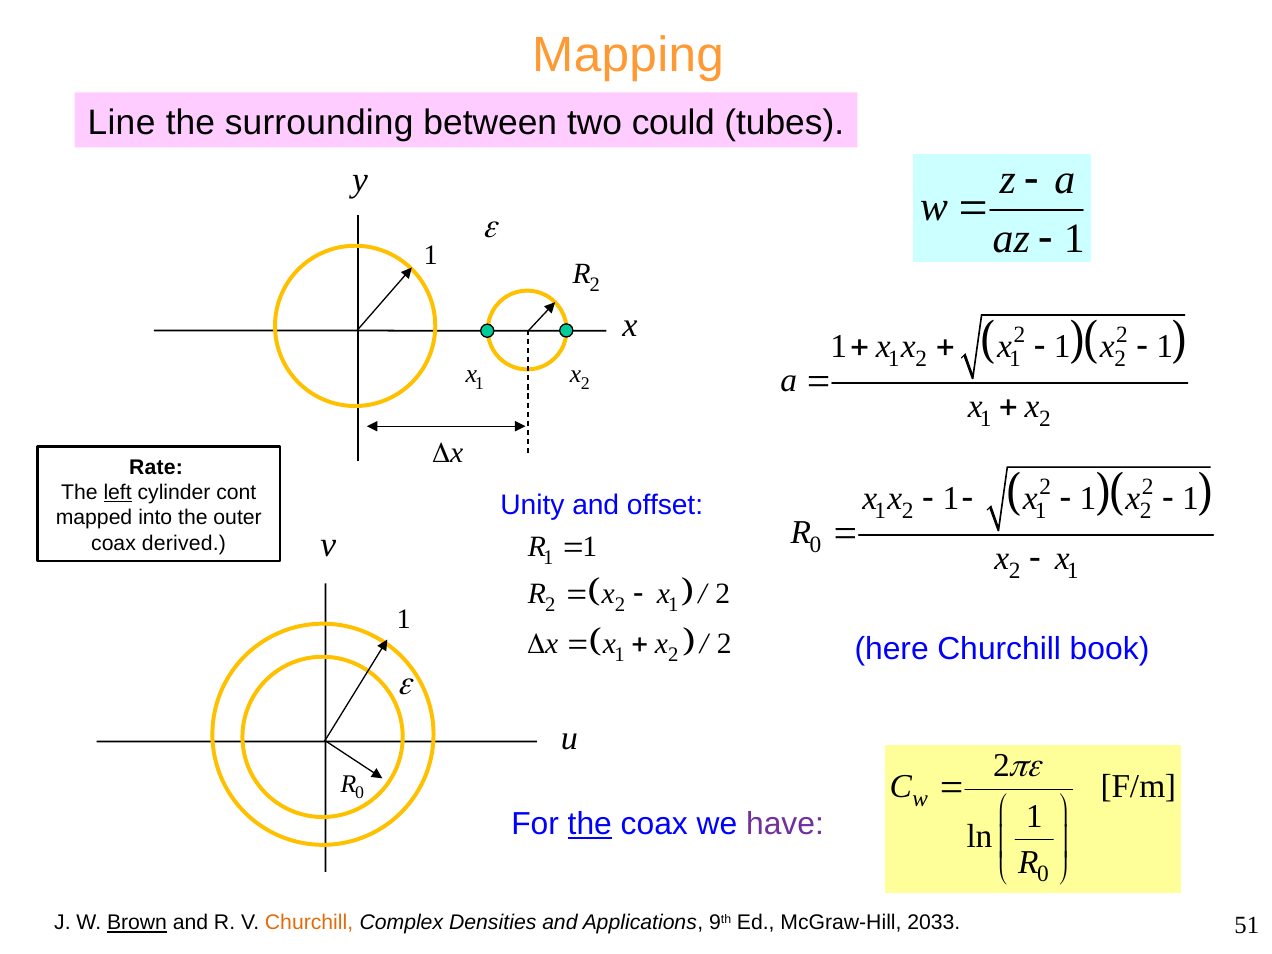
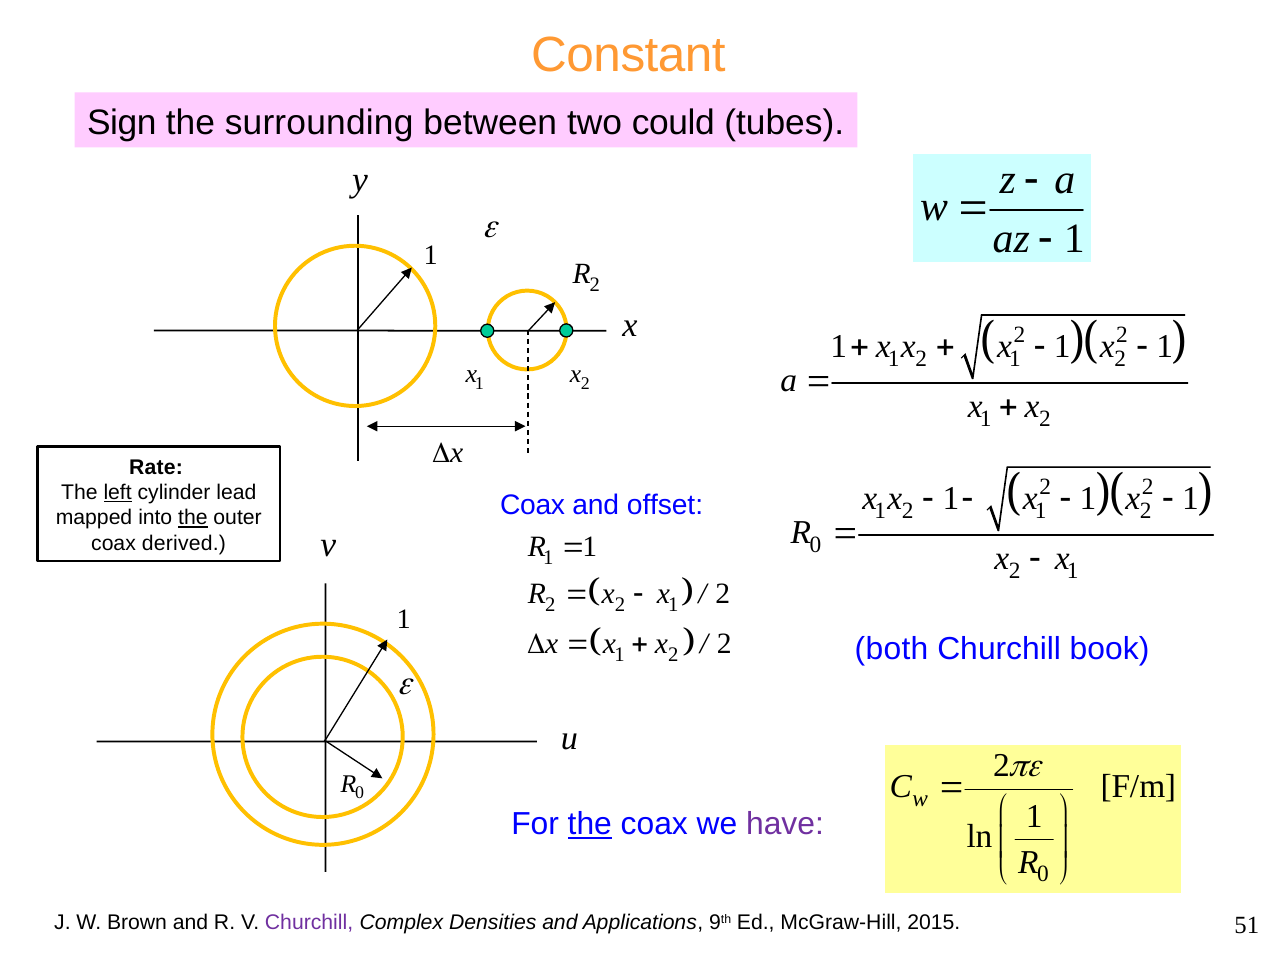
Mapping: Mapping -> Constant (628, 55)
Line: Line -> Sign (122, 122)
cont: cont -> lead (236, 493)
Unity: Unity -> Coax (533, 505)
the underline: none -> present (193, 518)
here: here -> both (891, 649)
Brown underline: present -> none (137, 923)
Churchill colour: orange -> purple (309, 923)
2033: 2033 -> 2015 (934, 923)
